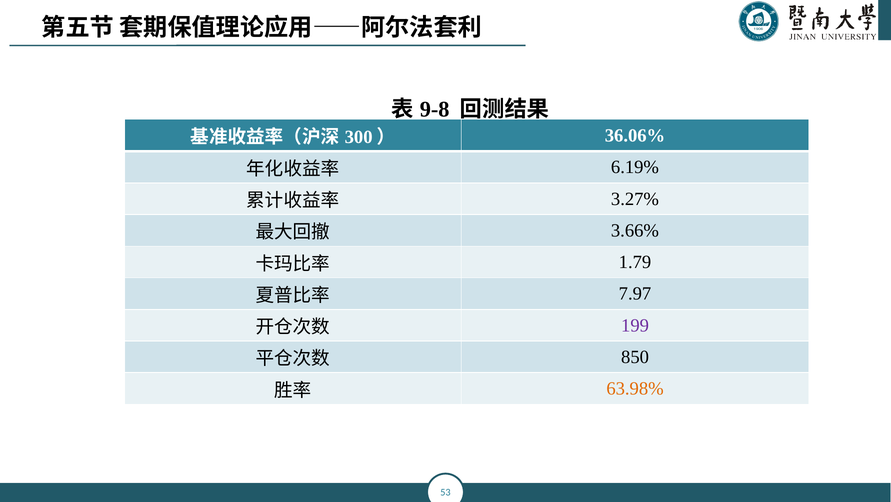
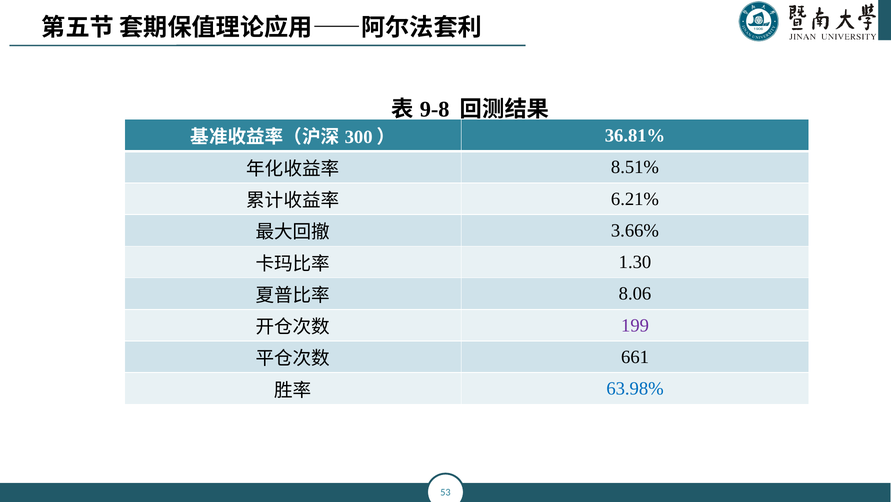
36.06%: 36.06% -> 36.81% (635, 135)
6.19%: 6.19% -> 8.51% (635, 167)
3.27%: 3.27% -> 6.21% (635, 199)
1.79: 1.79 -> 1.30 (635, 262)
7.97: 7.97 -> 8.06 (635, 293)
850: 850 -> 661 (635, 357)
63.98% colour: orange -> blue (635, 388)
